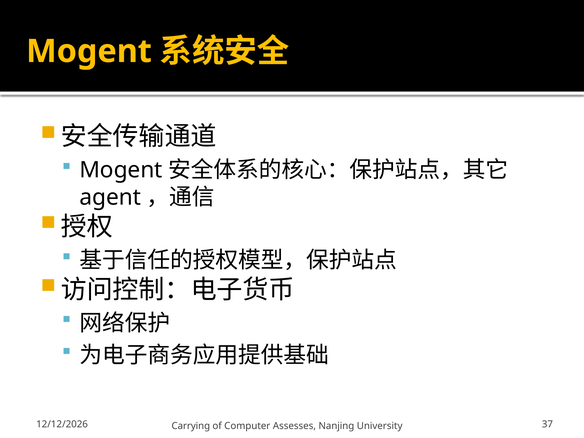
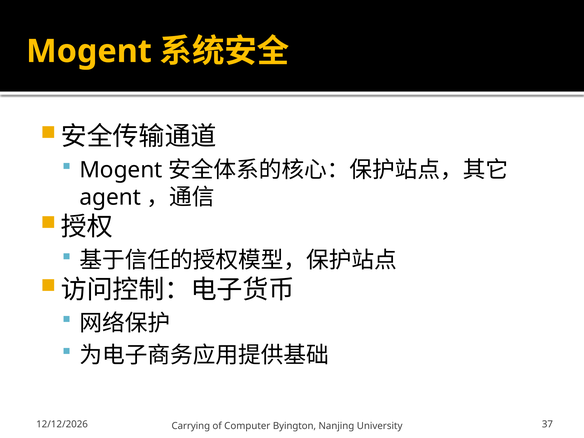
Assesses: Assesses -> Byington (294, 426)
